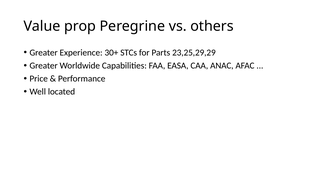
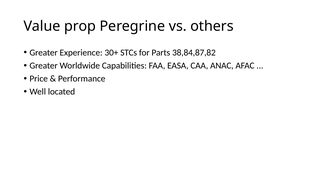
23,25,29,29: 23,25,29,29 -> 38,84,87,82 (194, 53)
